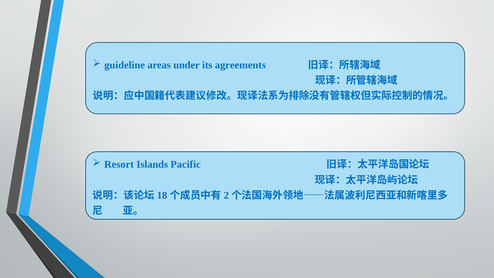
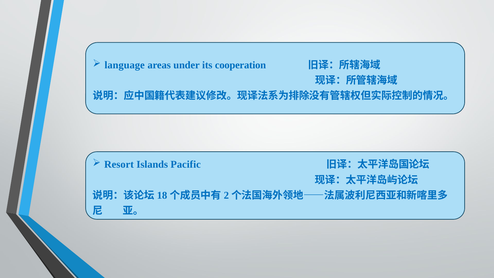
guideline: guideline -> language (125, 65)
agreements: agreements -> cooperation (240, 65)
